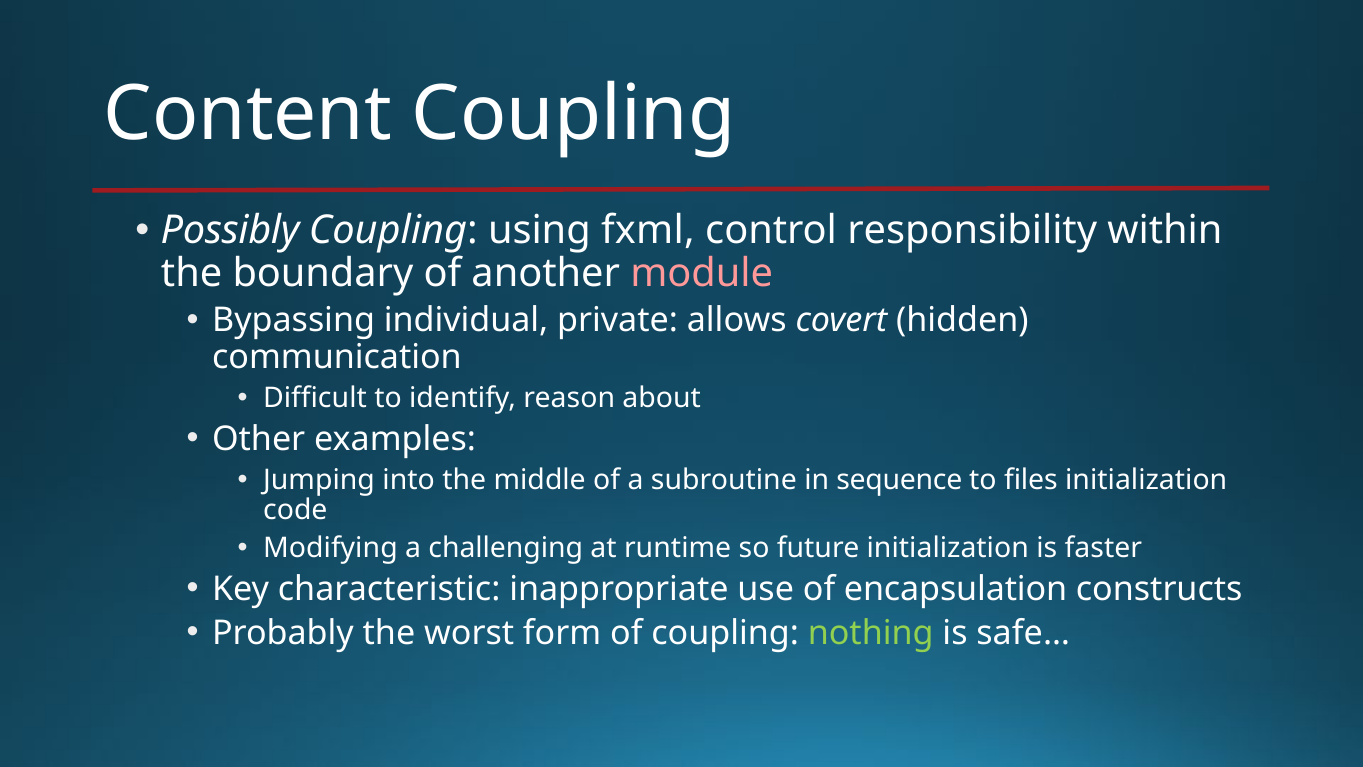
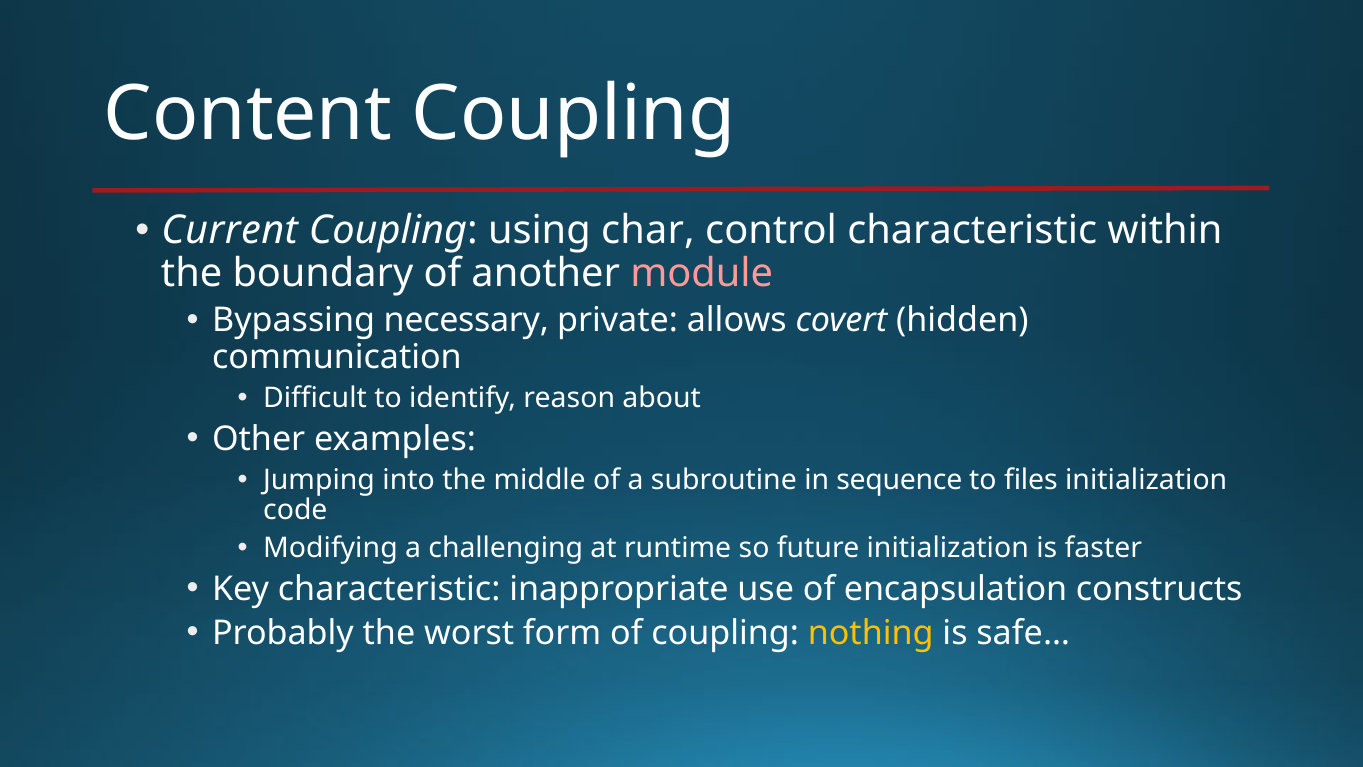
Possibly: Possibly -> Current (230, 230)
fxml: fxml -> char (648, 230)
control responsibility: responsibility -> characteristic (972, 230)
individual: individual -> necessary (466, 320)
nothing colour: light green -> yellow (871, 633)
